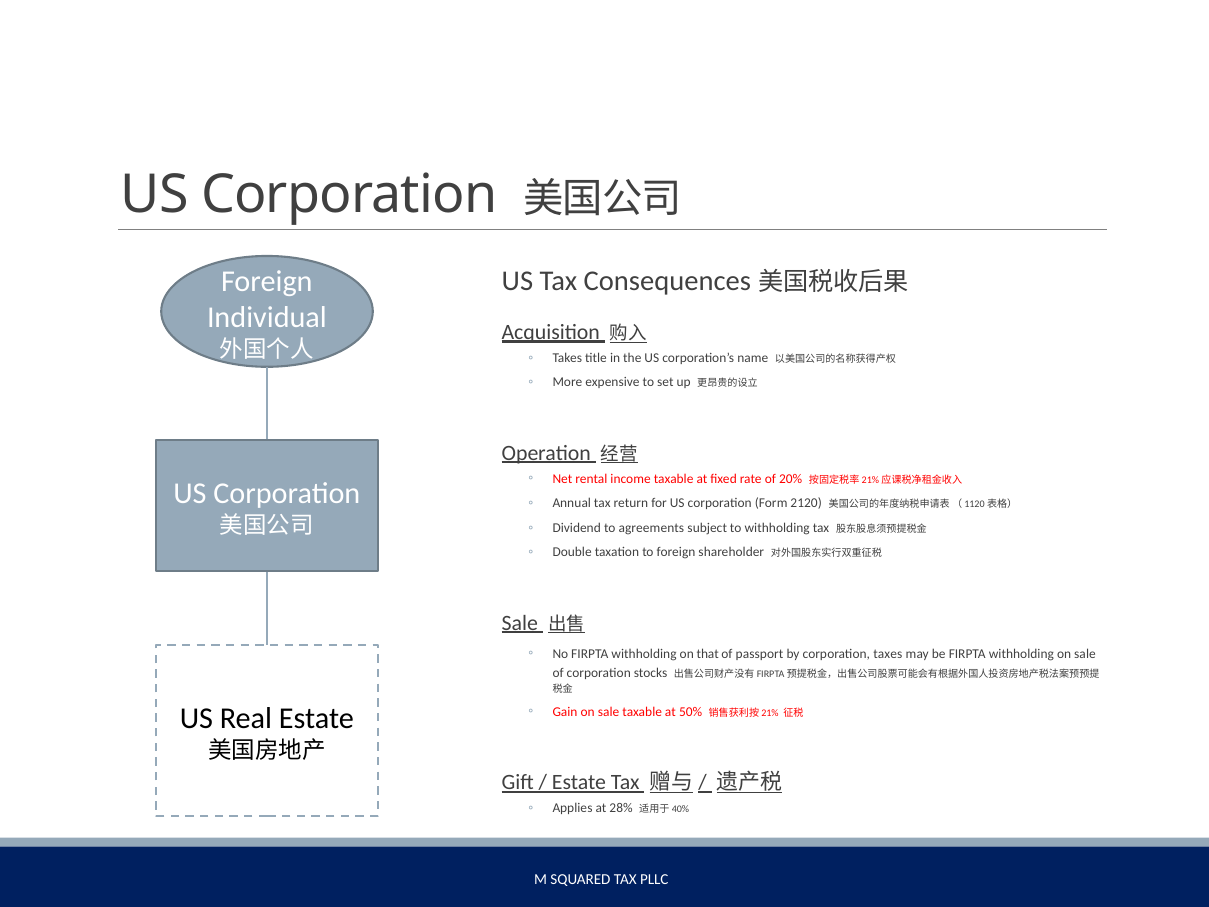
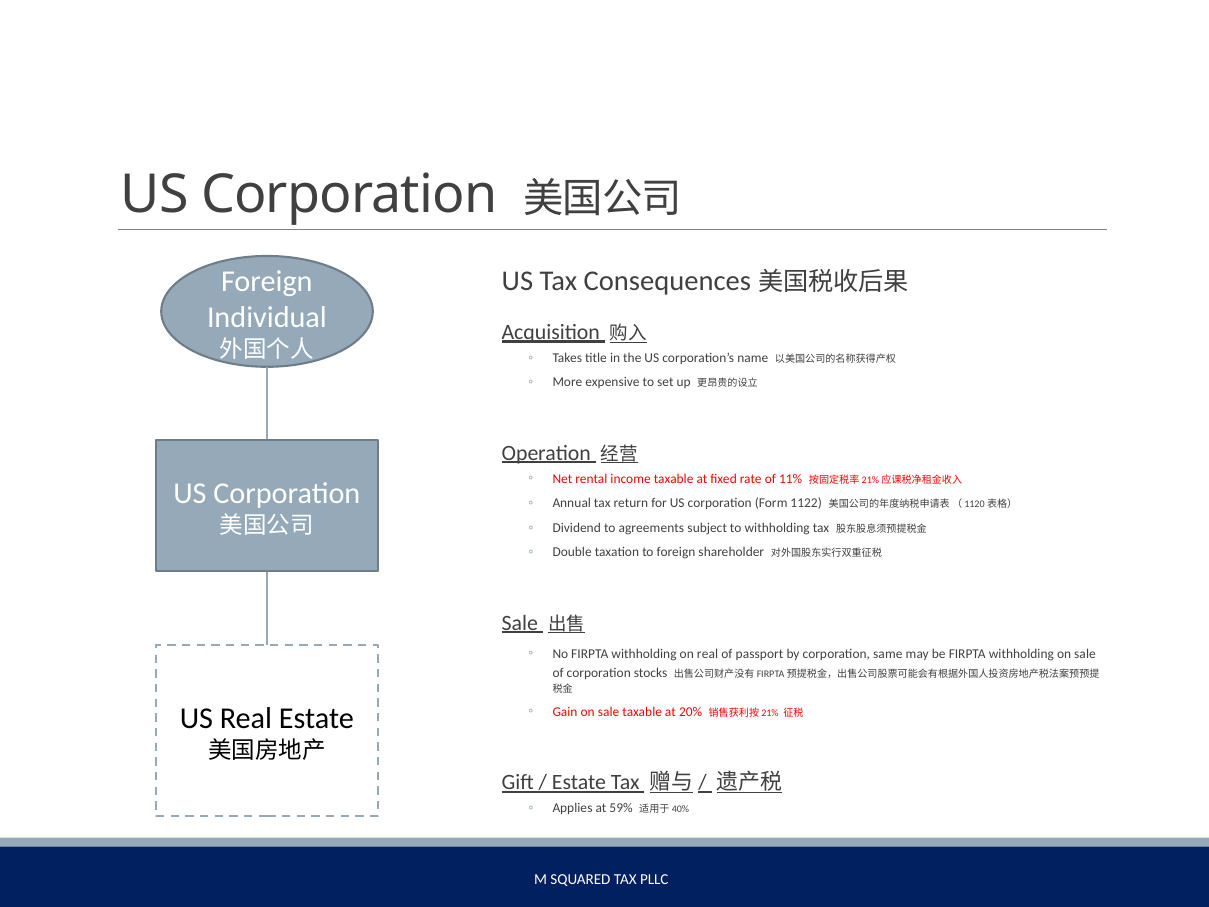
20%: 20% -> 11% (791, 479)
2120: 2120 -> 1122 (806, 503)
on that: that -> real (708, 654)
taxes: taxes -> same (888, 654)
50%: 50% -> 20% (691, 712)
28%: 28% -> 59% (621, 808)
